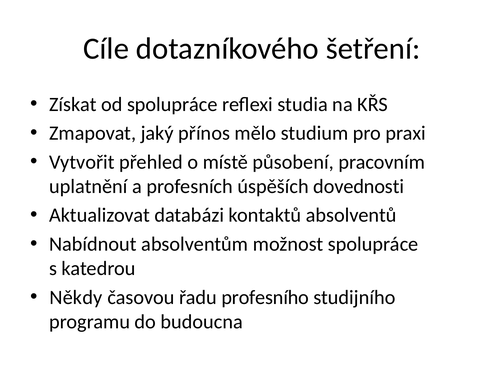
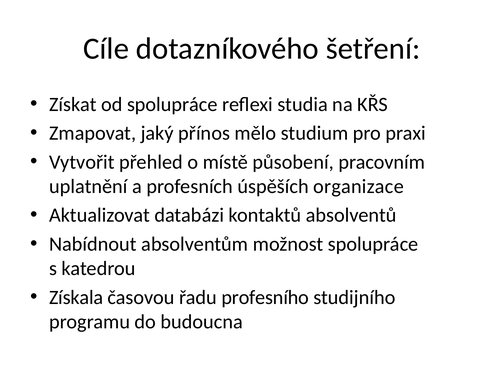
dovednosti: dovednosti -> organizace (359, 186)
Někdy: Někdy -> Získala (76, 297)
